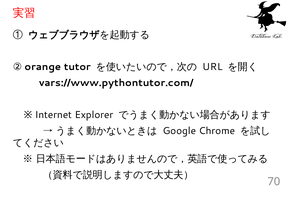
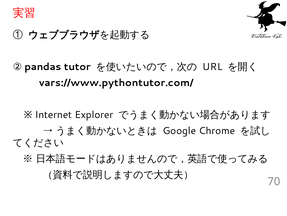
orange: orange -> pandas (43, 67)
